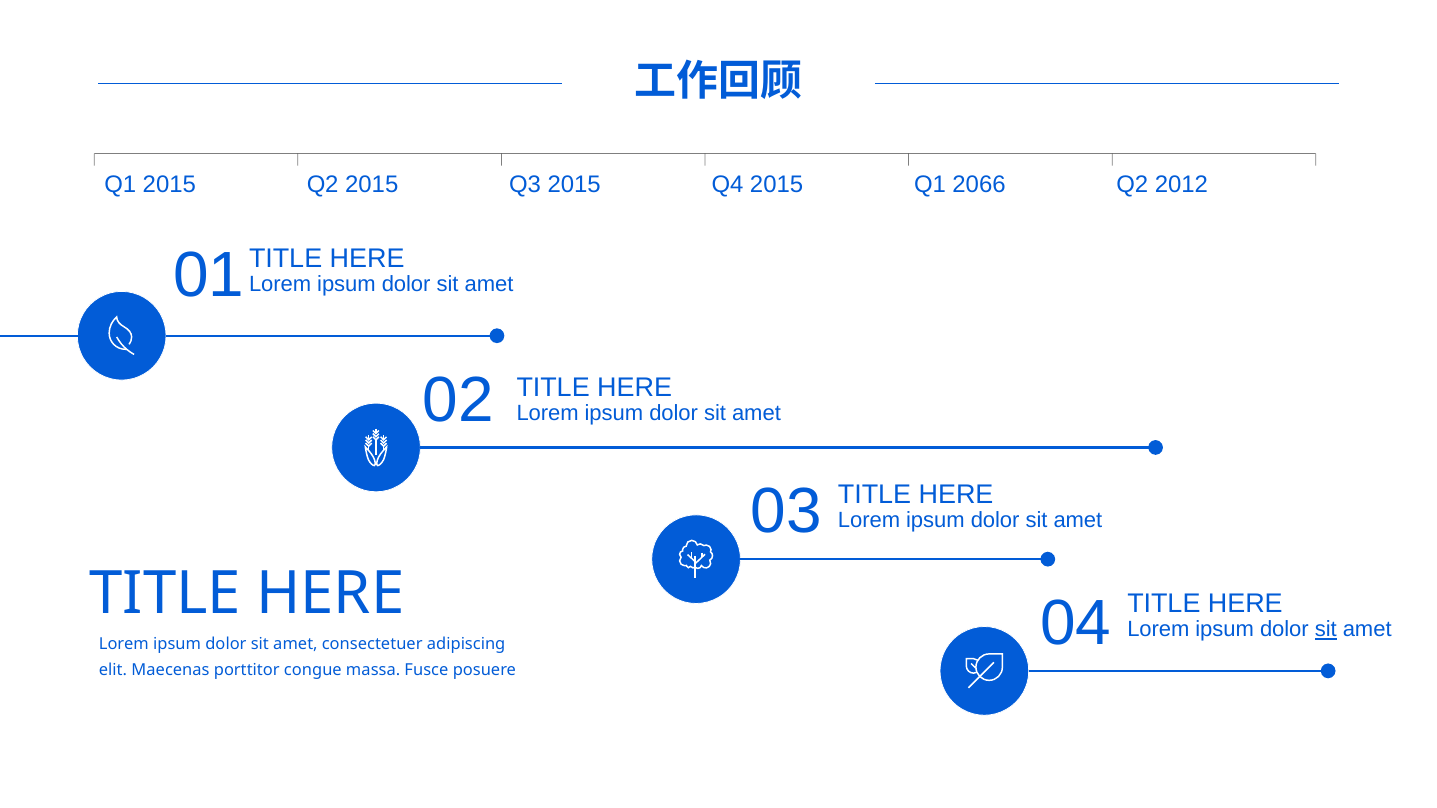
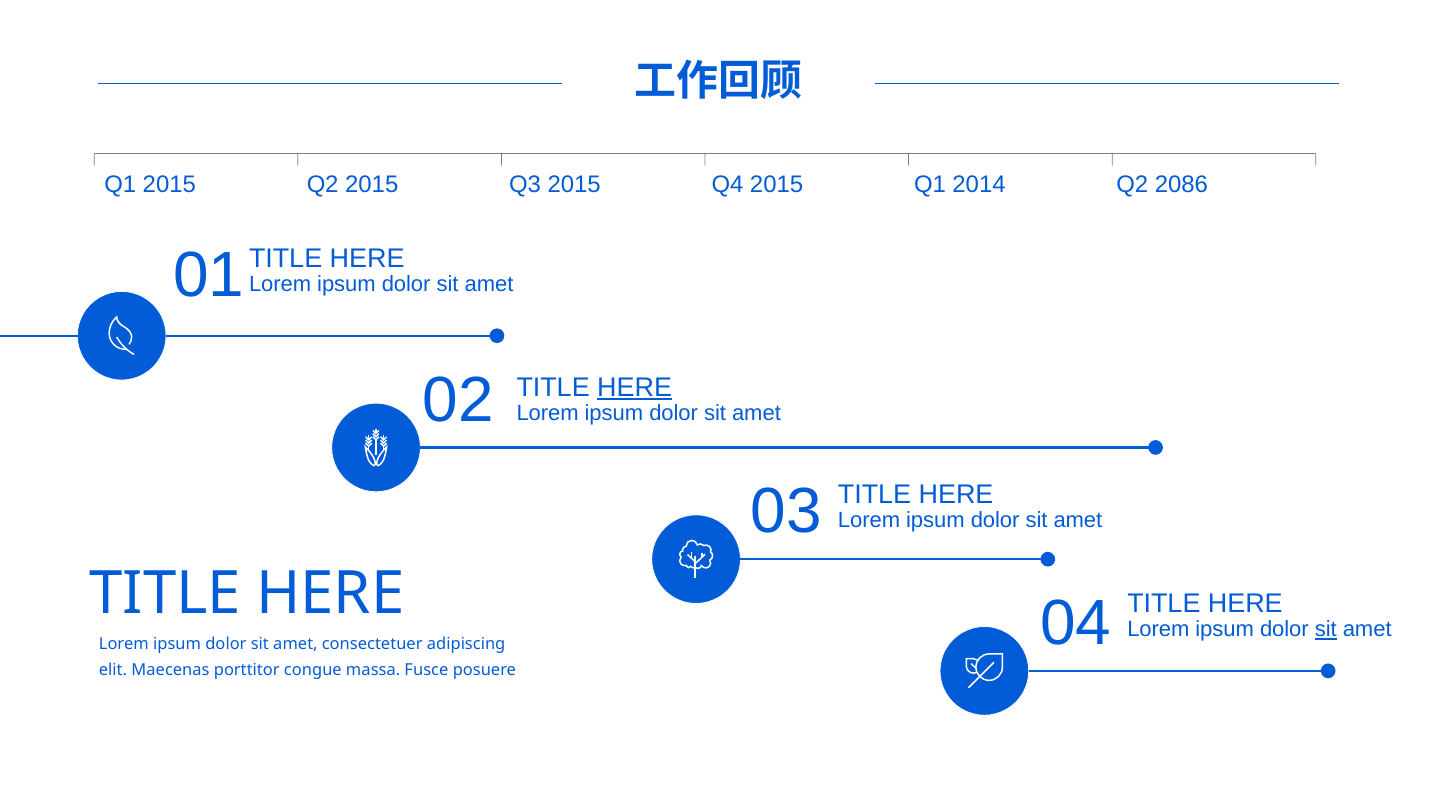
2066: 2066 -> 2014 (979, 184)
2012: 2012 -> 2086 (1181, 184)
HERE underline: none -> present (635, 388)
